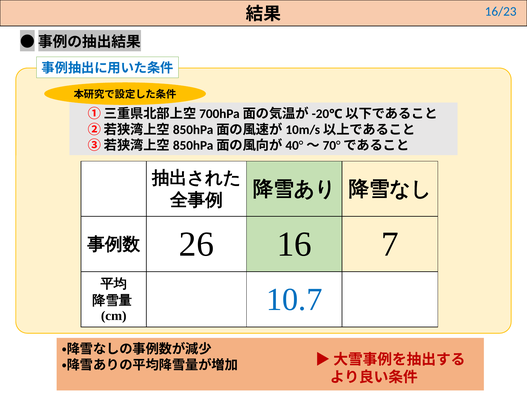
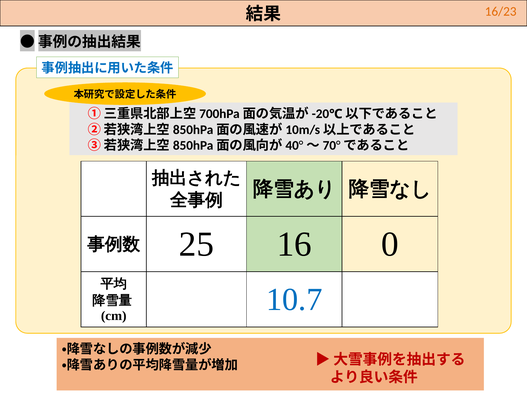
16/23 colour: blue -> orange (501, 11)
26: 26 -> 25 (196, 244)
7: 7 -> 0 (390, 244)
